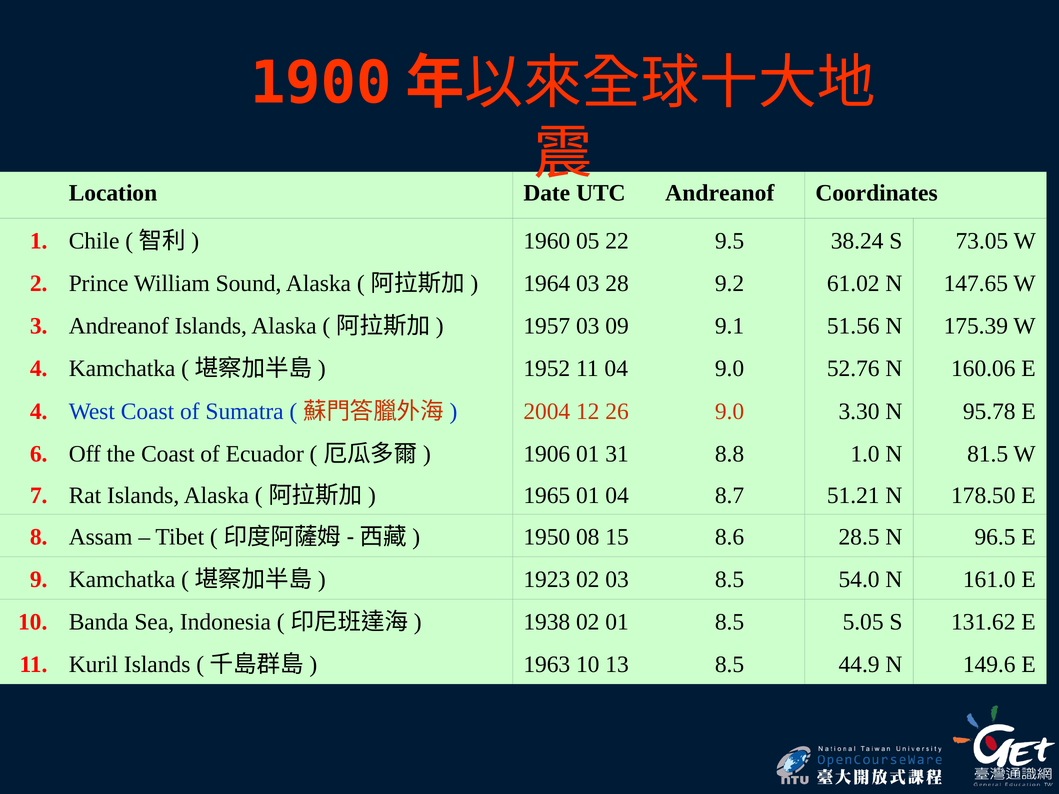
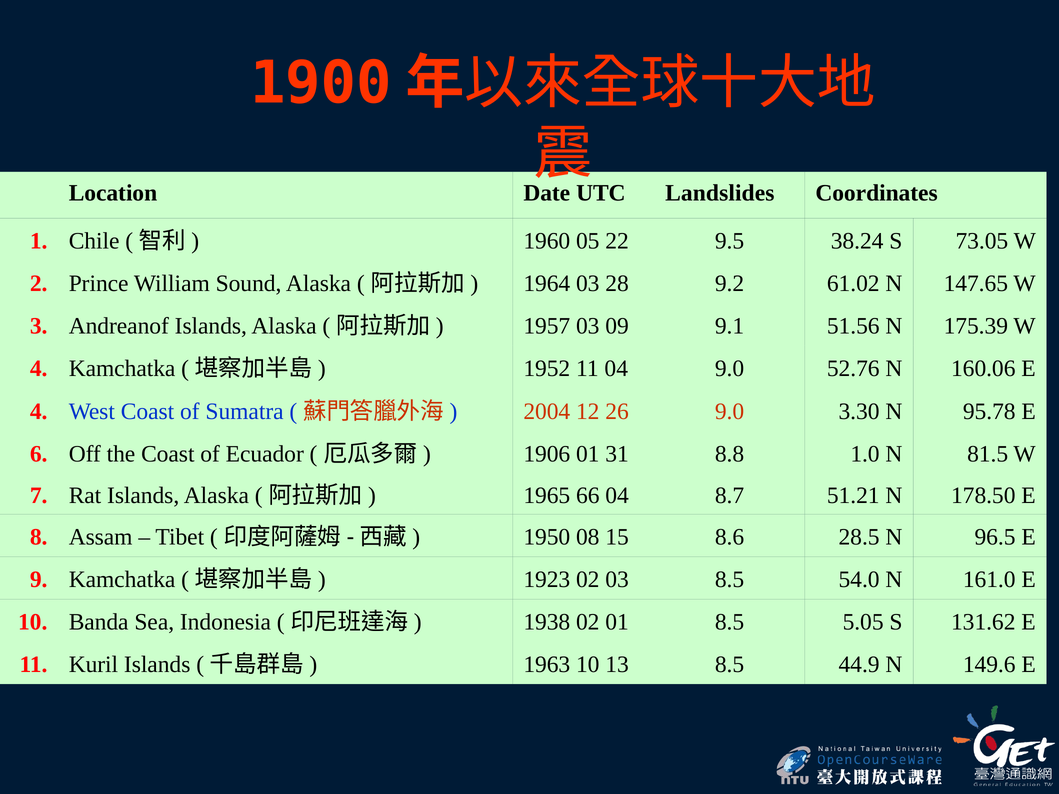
Andreanof: Andreanof -> Landslides (720, 193)
1965 01: 01 -> 66 (588, 496)
